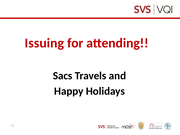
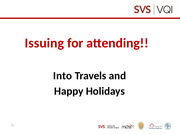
Sacs: Sacs -> Into (63, 76)
